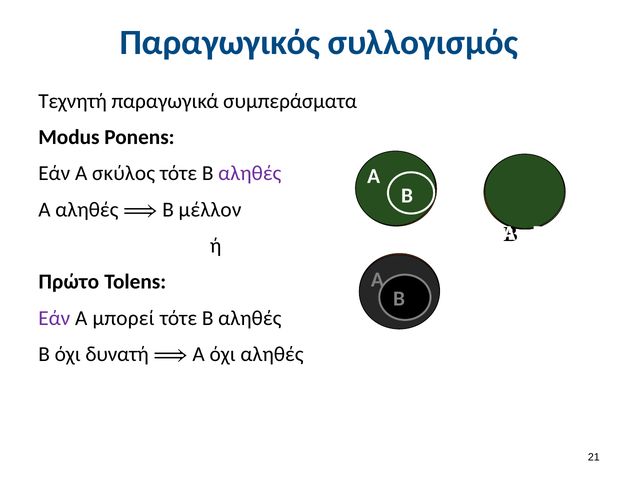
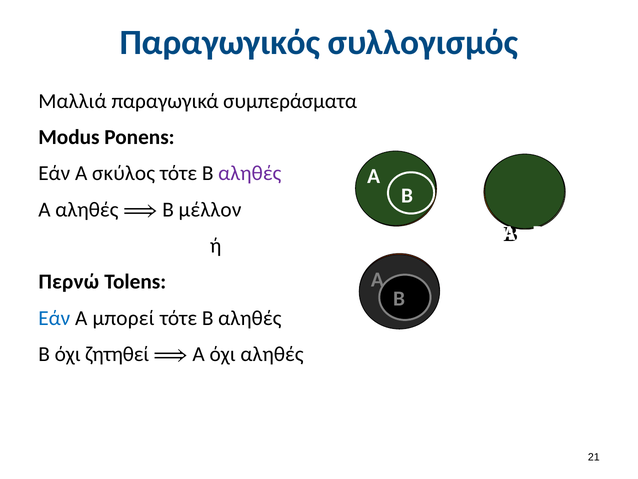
Τεχνητή: Τεχνητή -> Μαλλιά (72, 101)
Πρώτο: Πρώτο -> Περνώ (69, 282)
Εάν colour: purple -> blue (54, 318)
δυνατή: δυνατή -> ζητηθεί (117, 354)
